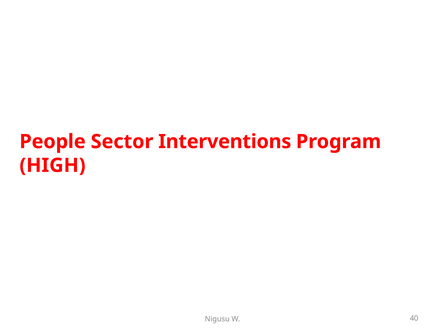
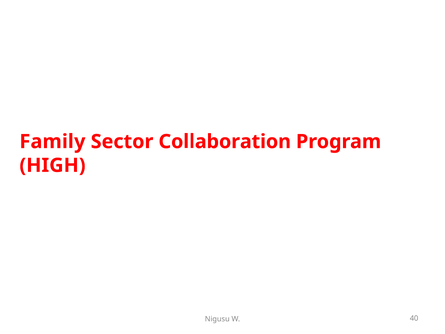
People: People -> Family (52, 142)
Interventions: Interventions -> Collaboration (225, 142)
